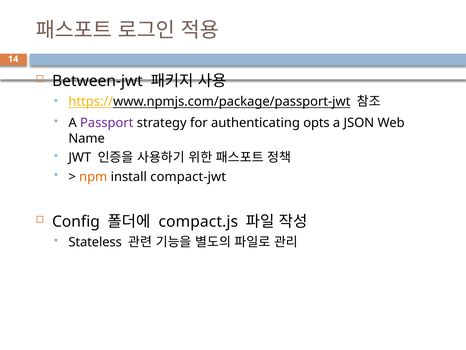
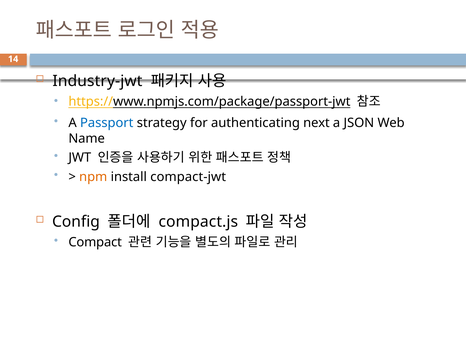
Between-jwt: Between-jwt -> Industry-jwt (97, 81)
Passport colour: purple -> blue (107, 123)
opts: opts -> next (316, 123)
Stateless: Stateless -> Compact (95, 242)
